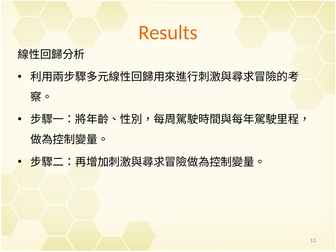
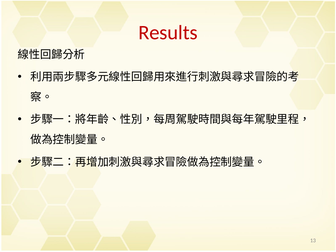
Results colour: orange -> red (168, 33)
